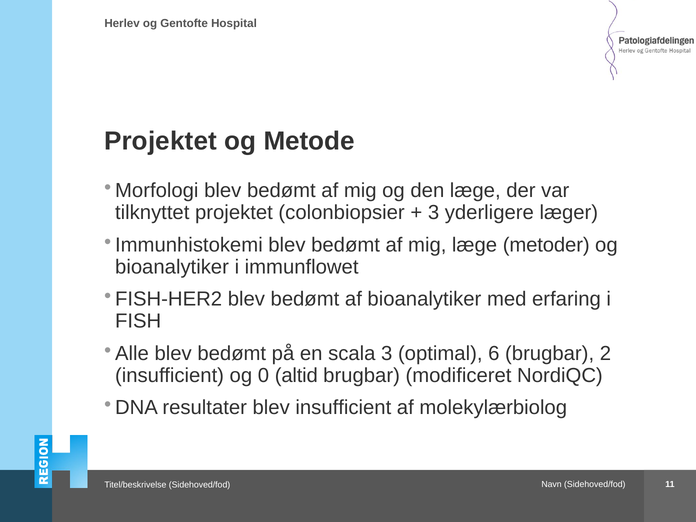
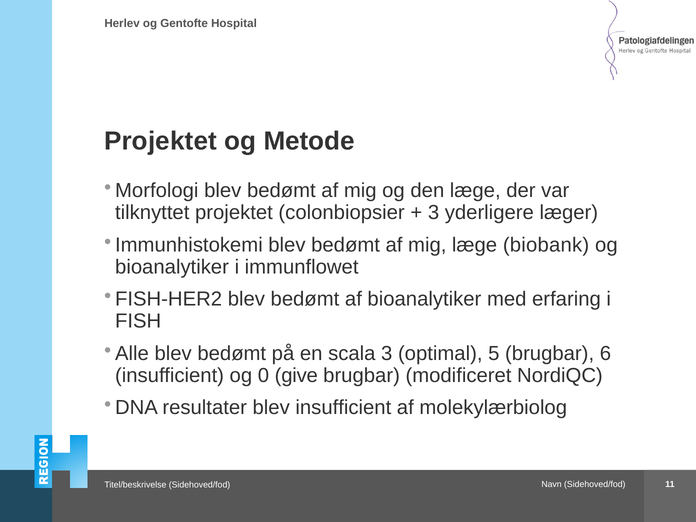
metoder: metoder -> biobank (546, 245)
6: 6 -> 5 (494, 354)
2: 2 -> 6 (605, 354)
altid: altid -> give (296, 375)
